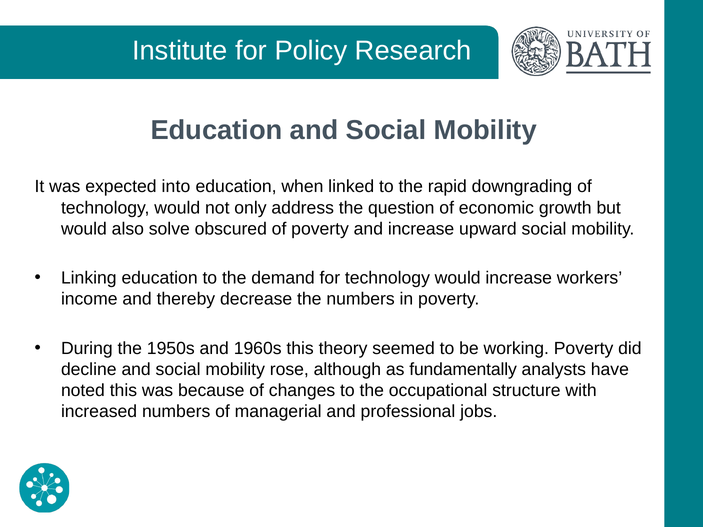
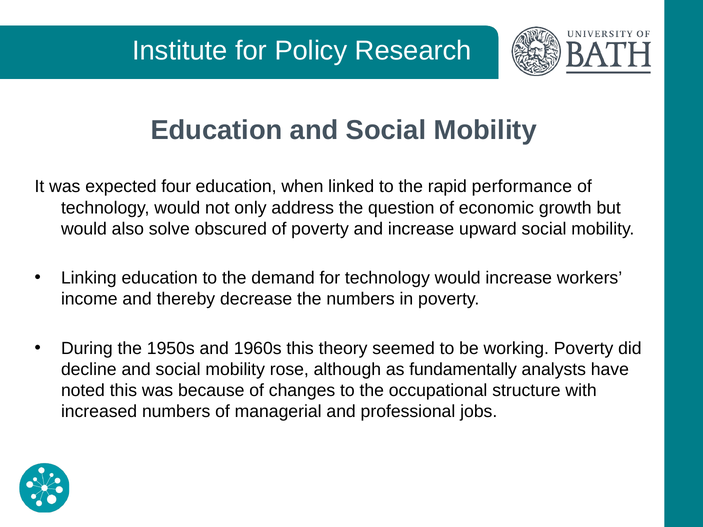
into: into -> four (176, 187)
downgrading: downgrading -> performance (522, 187)
